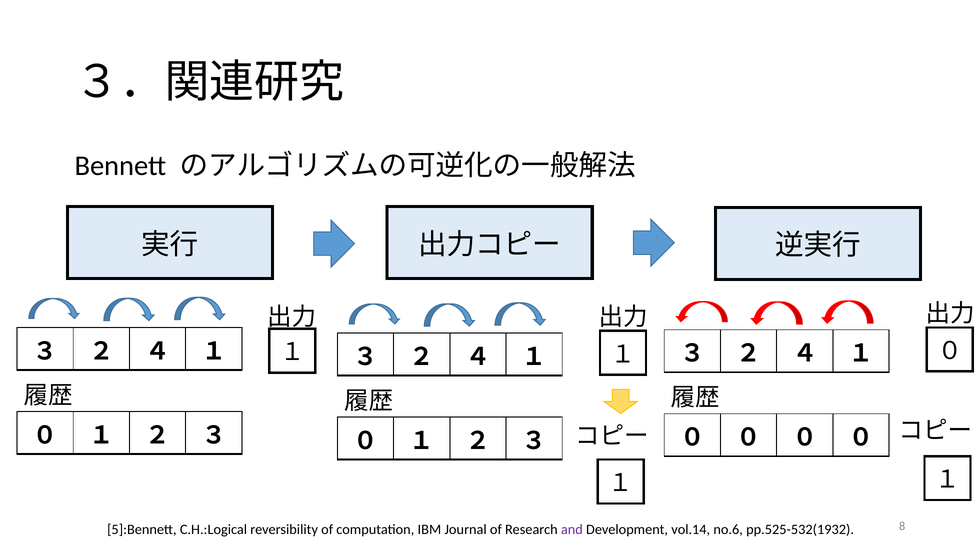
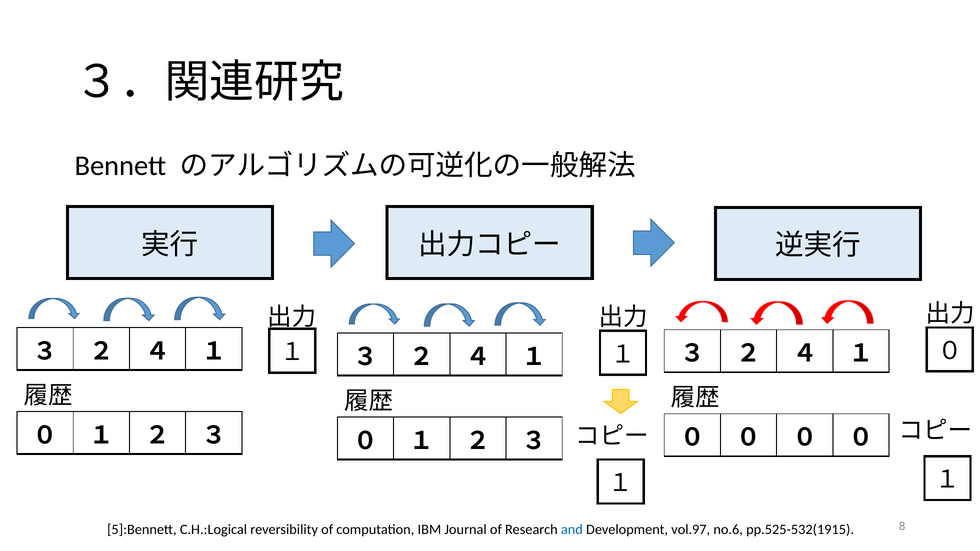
and colour: purple -> blue (572, 530)
vol.14: vol.14 -> vol.97 (691, 530)
pp.525-532(1932: pp.525-532(1932 -> pp.525-532(1915 (800, 530)
